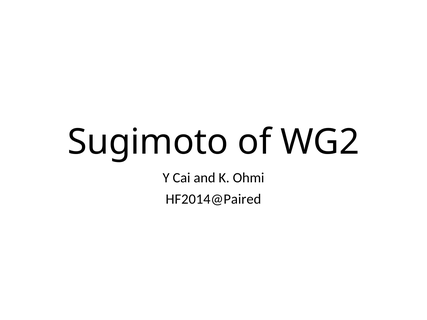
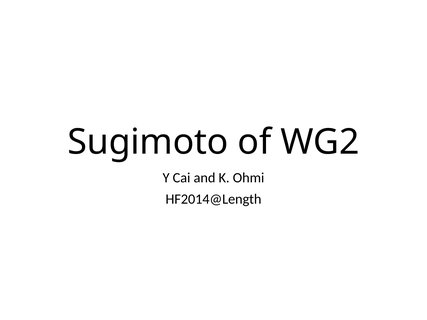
HF2014@Paired: HF2014@Paired -> HF2014@Length (213, 199)
